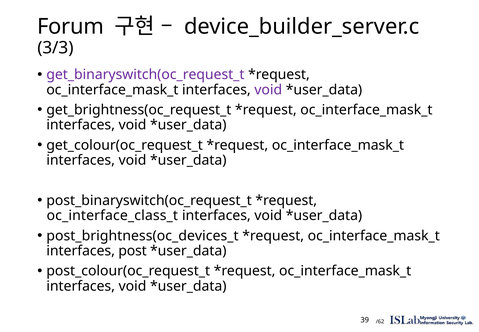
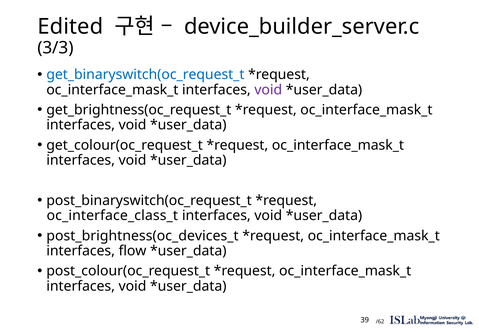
Forum: Forum -> Edited (70, 27)
get_binaryswitch(oc_request_t colour: purple -> blue (145, 74)
post: post -> flow (133, 251)
